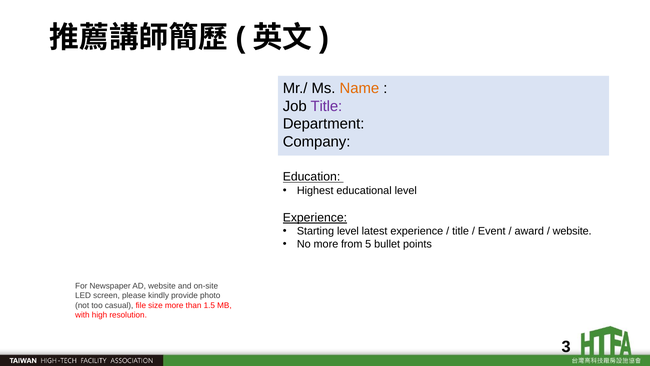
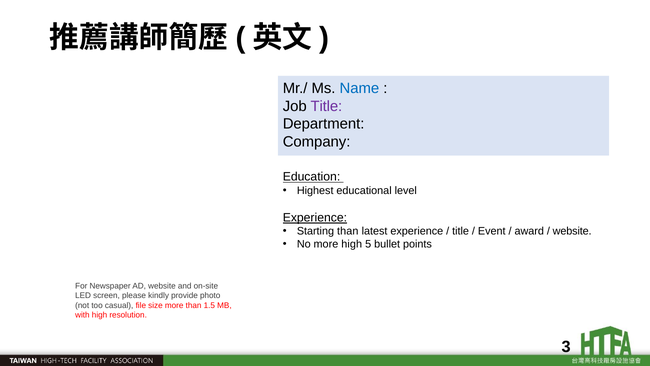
Name colour: orange -> blue (359, 88)
Starting level: level -> than (348, 231)
more from: from -> high (352, 244)
